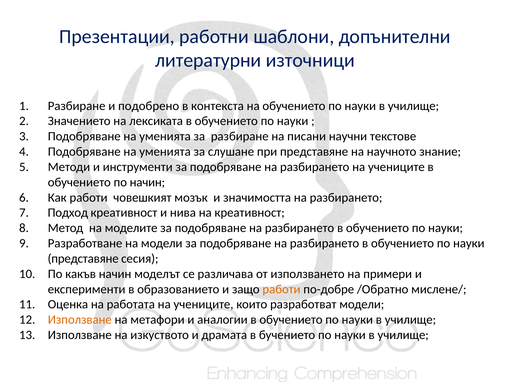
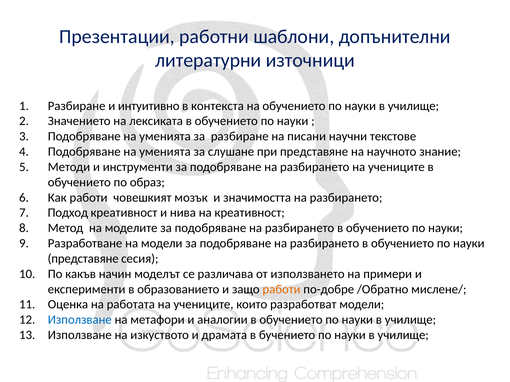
подобрено: подобрено -> интуитивно (149, 106)
по начин: начин -> образ (147, 182)
Използване colour: orange -> blue (80, 320)
